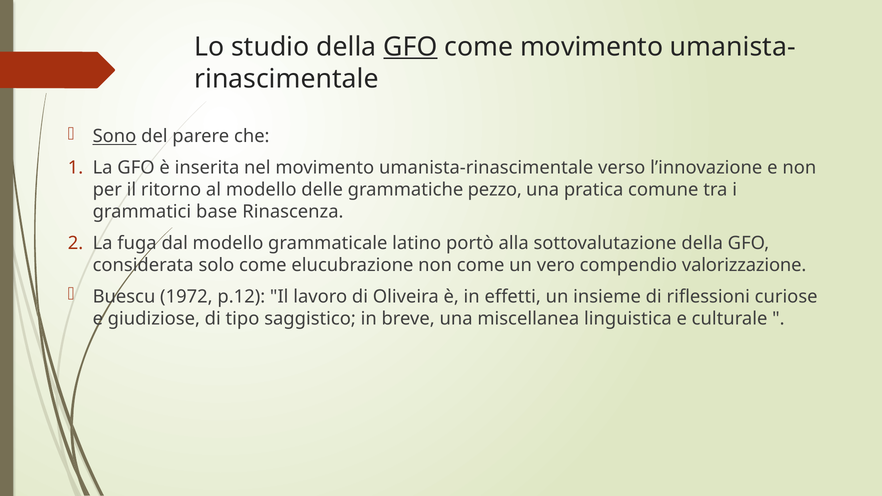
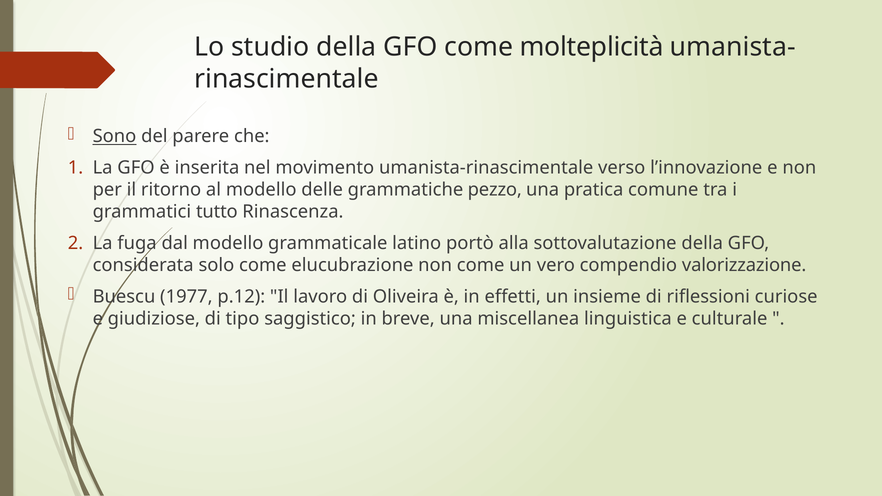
GFO underline: present -> none (410, 47)
come movimento: movimento -> molteplicità (592, 47)
base: base -> tutto (217, 212)
1972: 1972 -> 1977 (186, 297)
